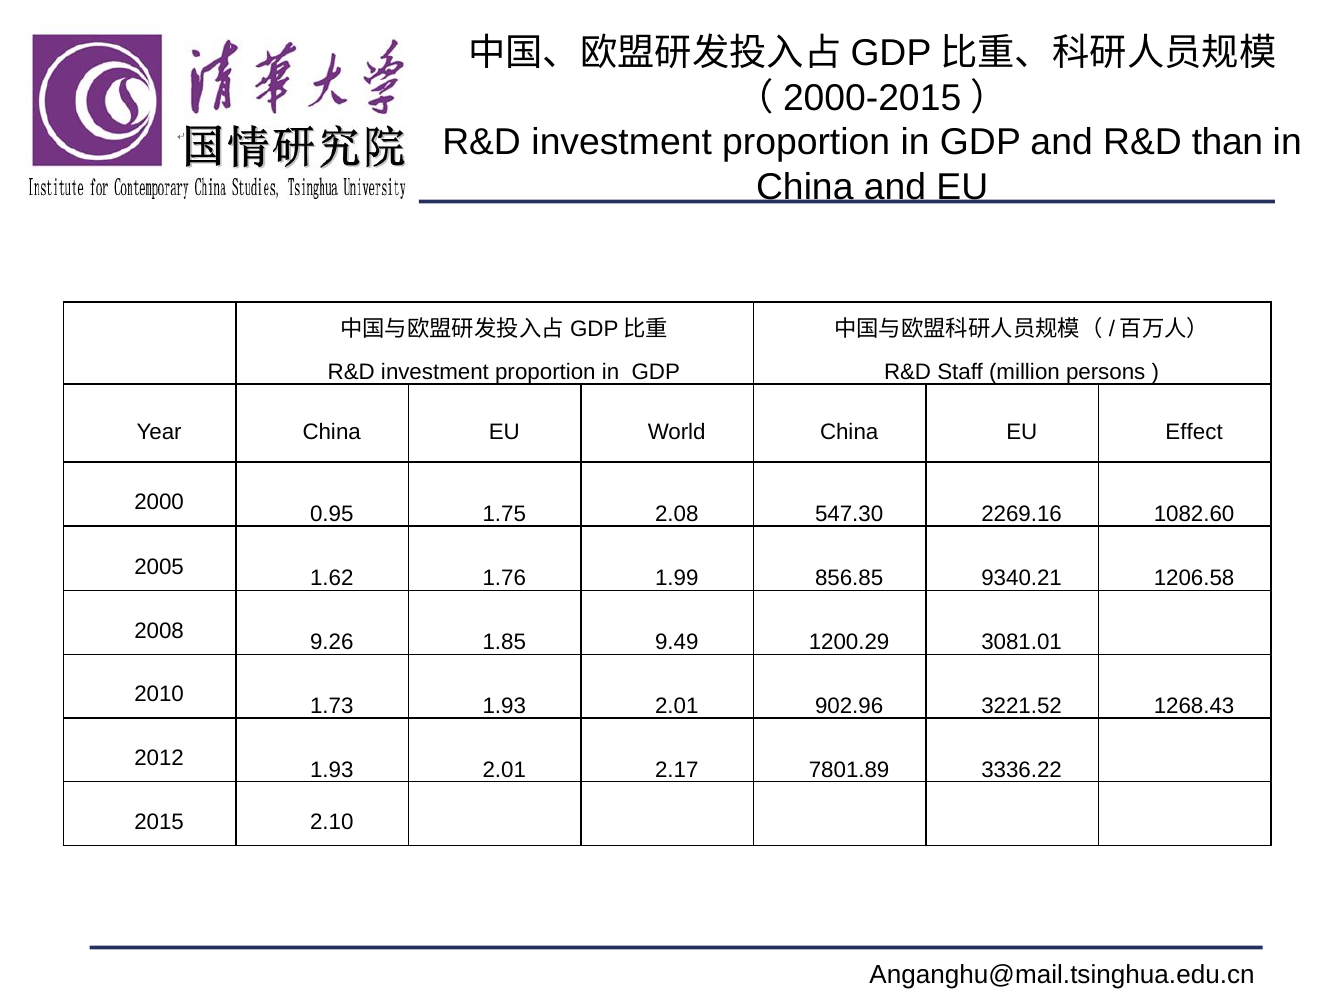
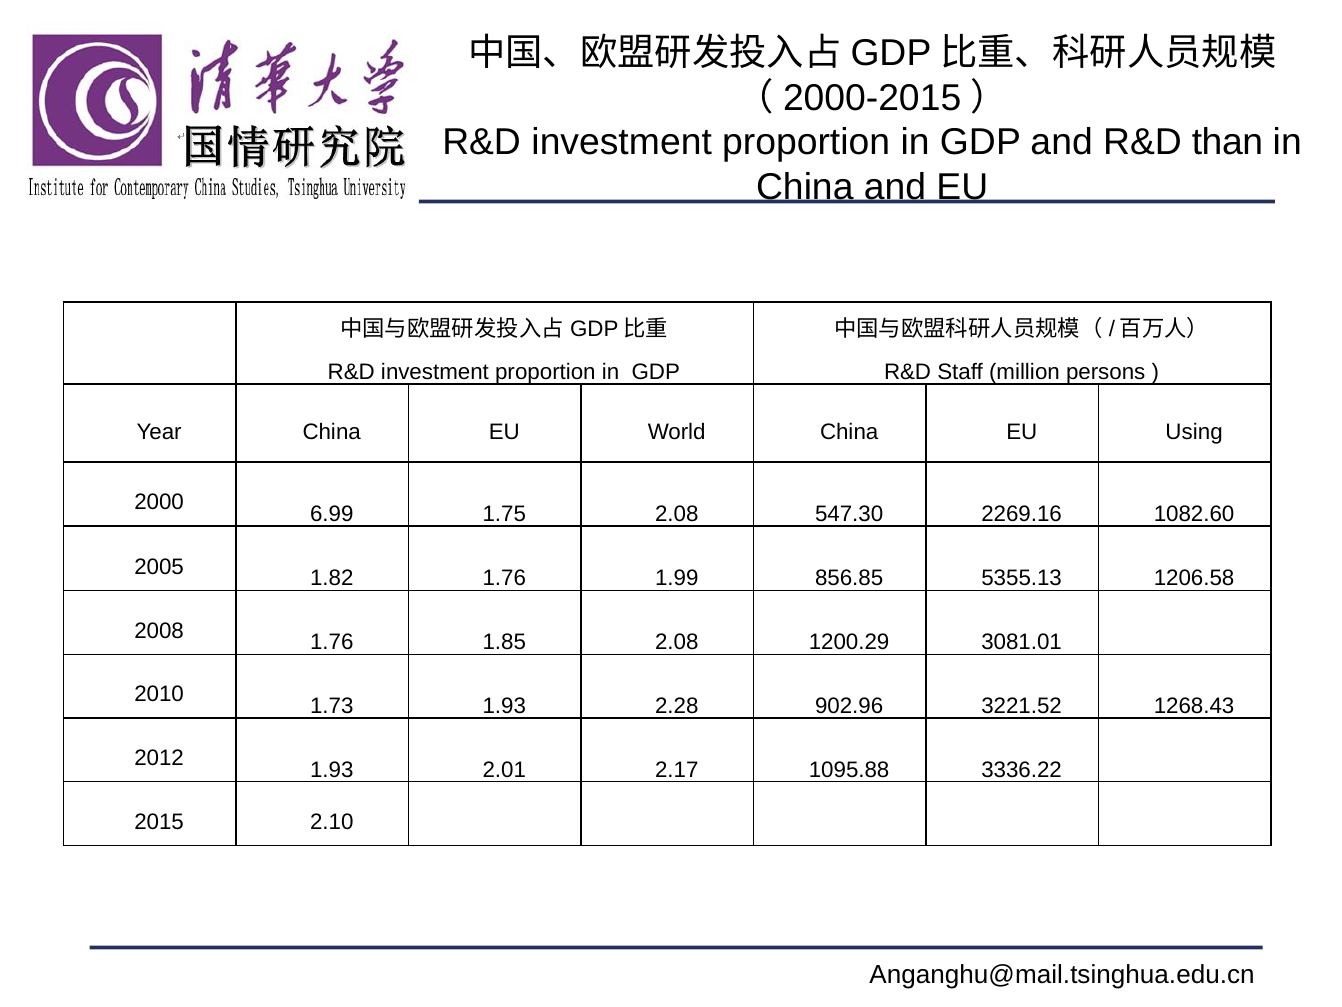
Effect: Effect -> Using (1194, 431)
0.95: 0.95 -> 6.99 (332, 514)
1.62: 1.62 -> 1.82 (332, 578)
9340.21: 9340.21 -> 5355.13 (1022, 578)
9.26: 9.26 -> 1.76 (332, 642)
1.85 9.49: 9.49 -> 2.08 (677, 642)
1.73 1.93 2.01: 2.01 -> 2.28 (677, 706)
7801.89: 7801.89 -> 1095.88 (849, 769)
